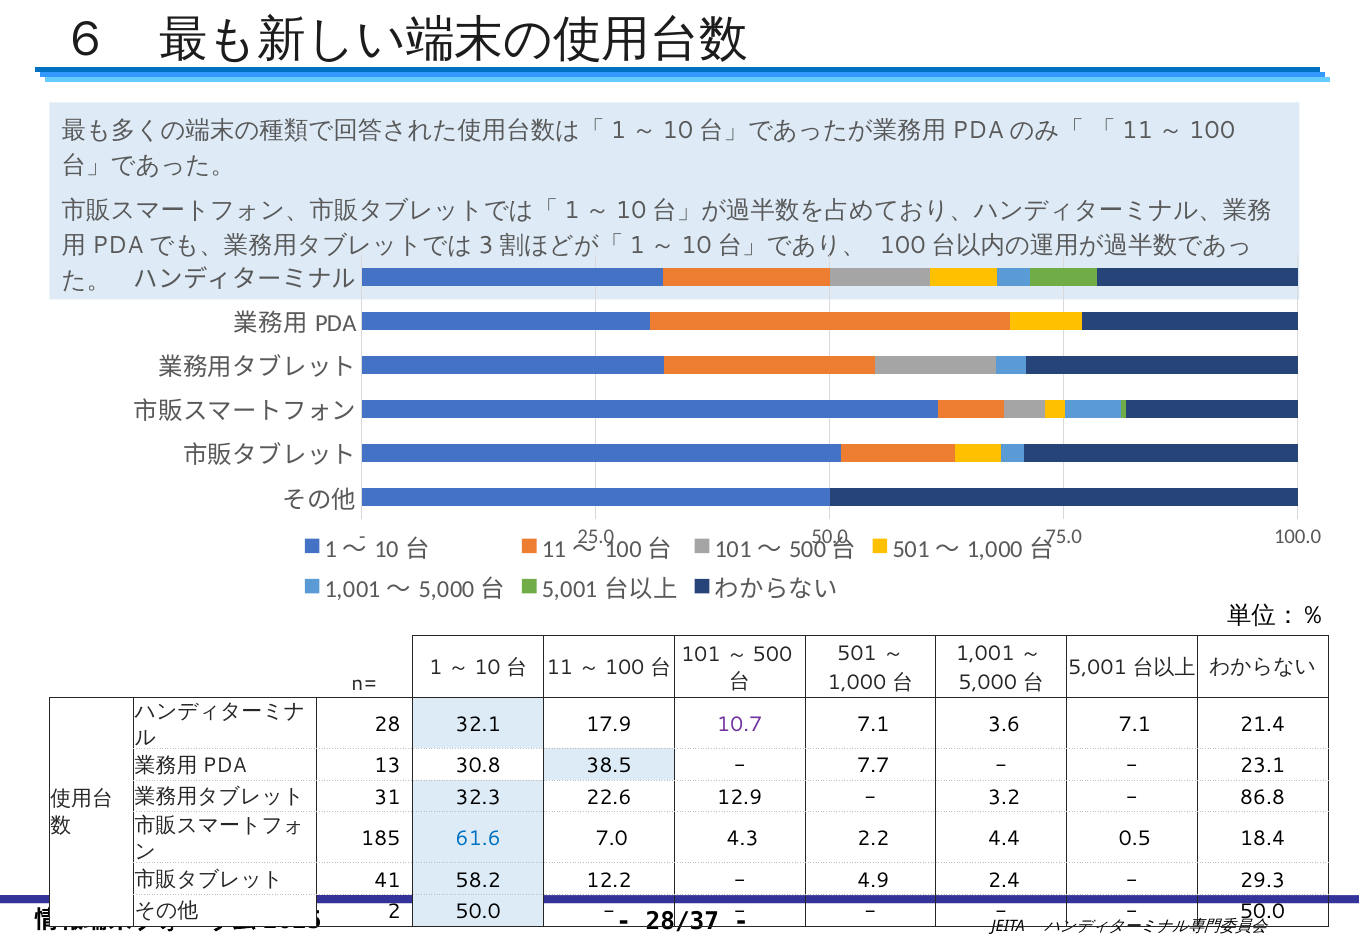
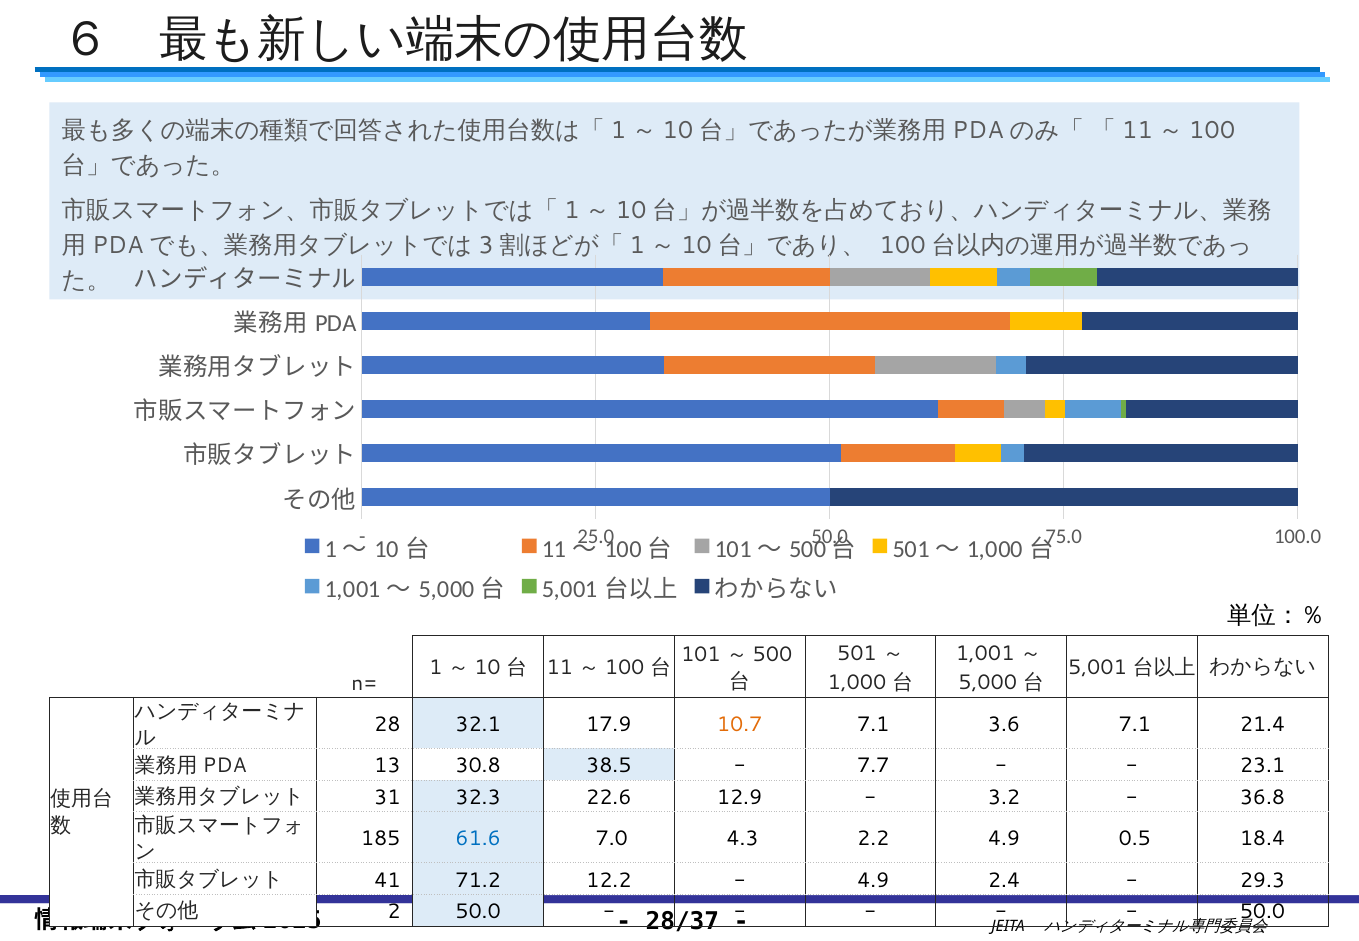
10.7 colour: purple -> orange (740, 724)
86.8: 86.8 -> 36.8 (1262, 797)
2.2 4.4: 4.4 -> 4.9 (1004, 839)
58.2: 58.2 -> 71.2 (478, 880)
